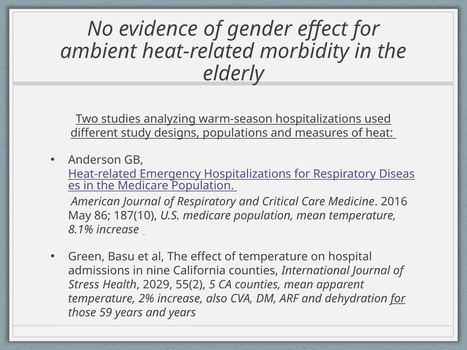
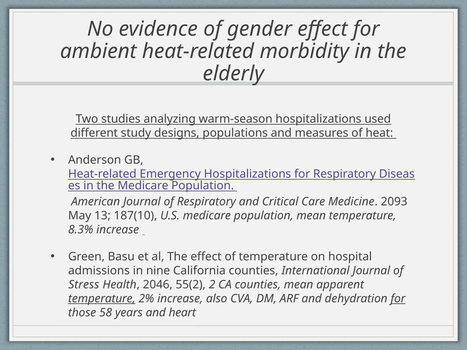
2016: 2016 -> 2093 (394, 202)
86: 86 -> 13 (102, 216)
8.1%: 8.1% -> 8.3% (81, 230)
2029: 2029 -> 2046 (158, 285)
5: 5 -> 2 (212, 285)
temperature underline: none -> present (102, 299)
59: 59 -> 58 (106, 313)
and years: years -> heart (182, 313)
